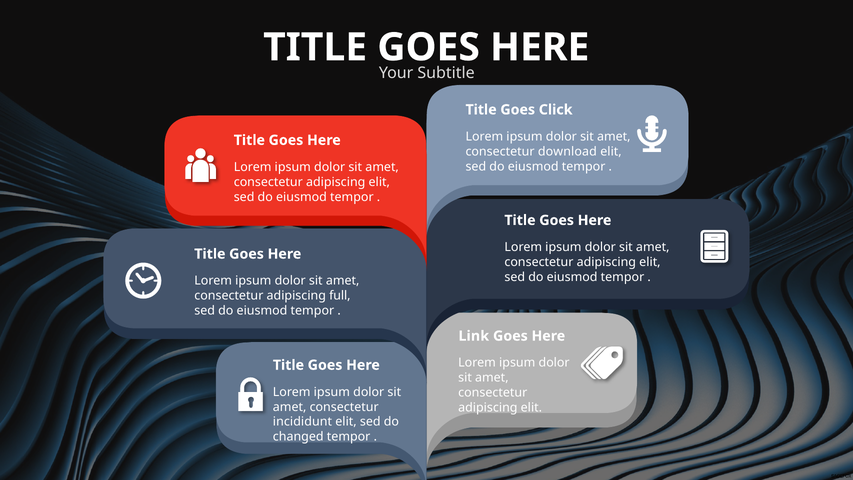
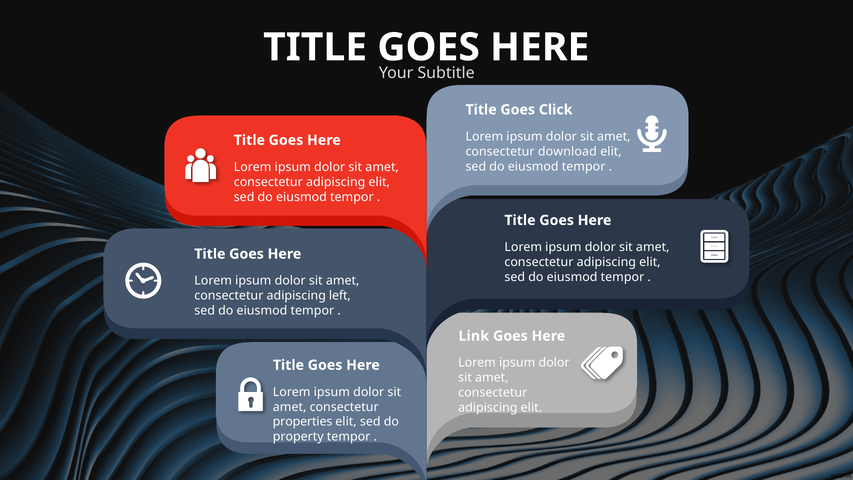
full: full -> left (340, 296)
incididunt: incididunt -> properties (303, 422)
changed: changed -> property (298, 437)
